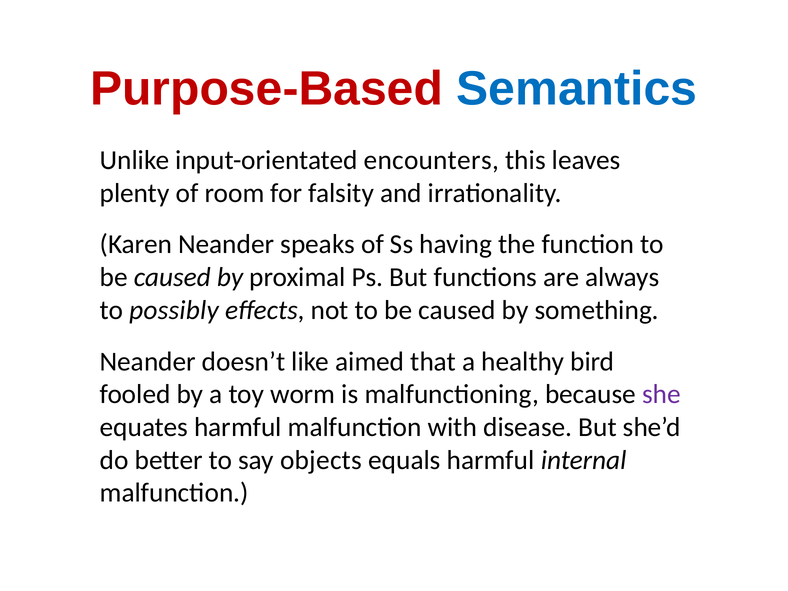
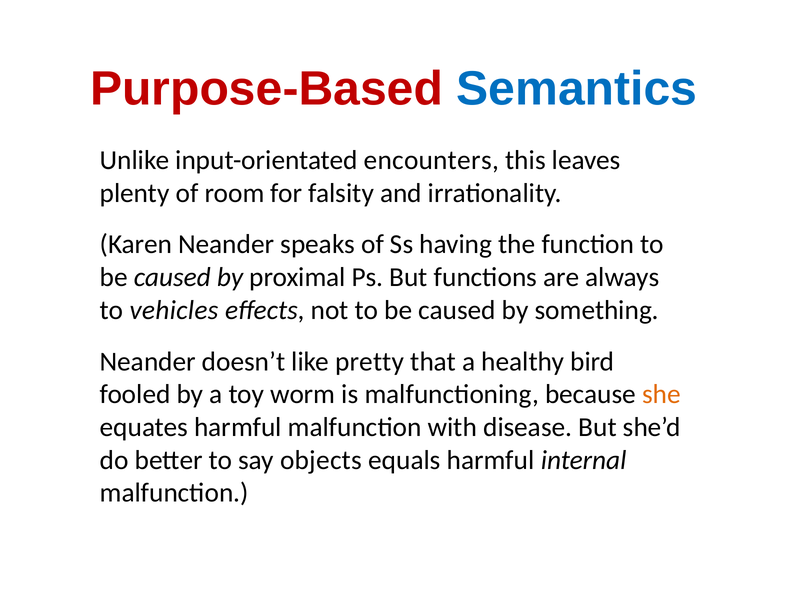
possibly: possibly -> vehicles (174, 310)
aimed: aimed -> pretty (370, 362)
she colour: purple -> orange (661, 394)
